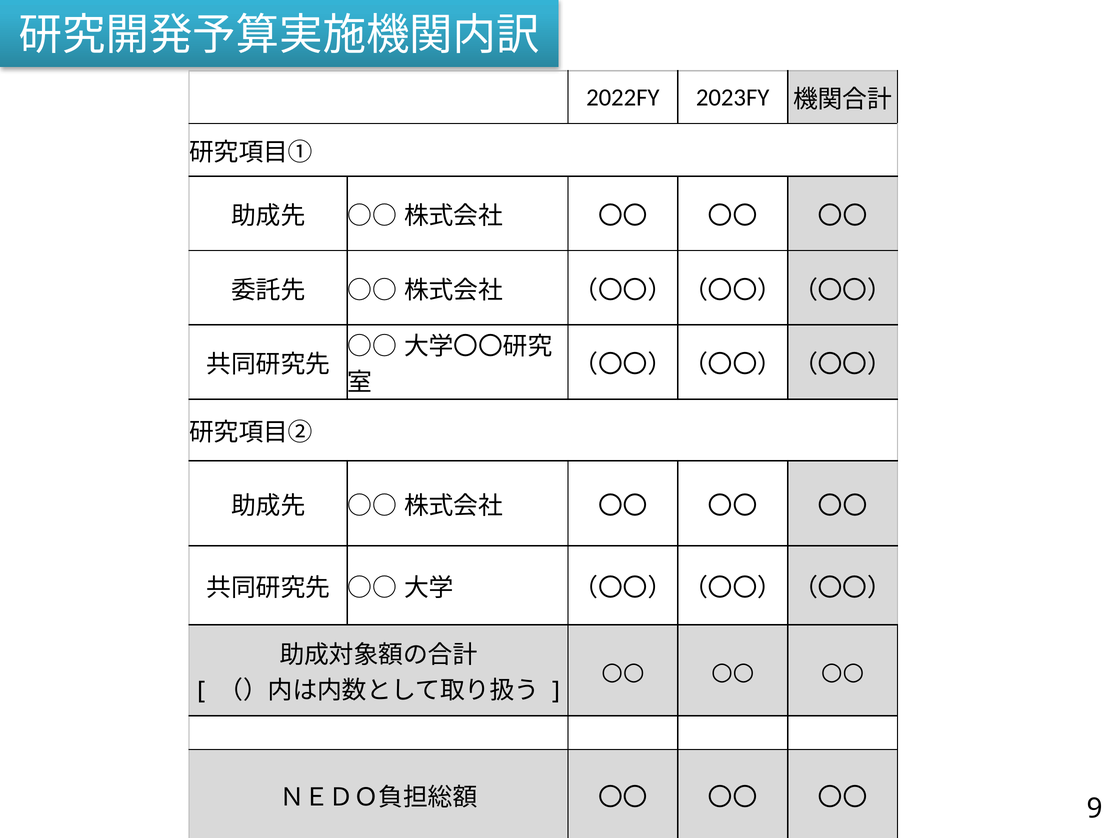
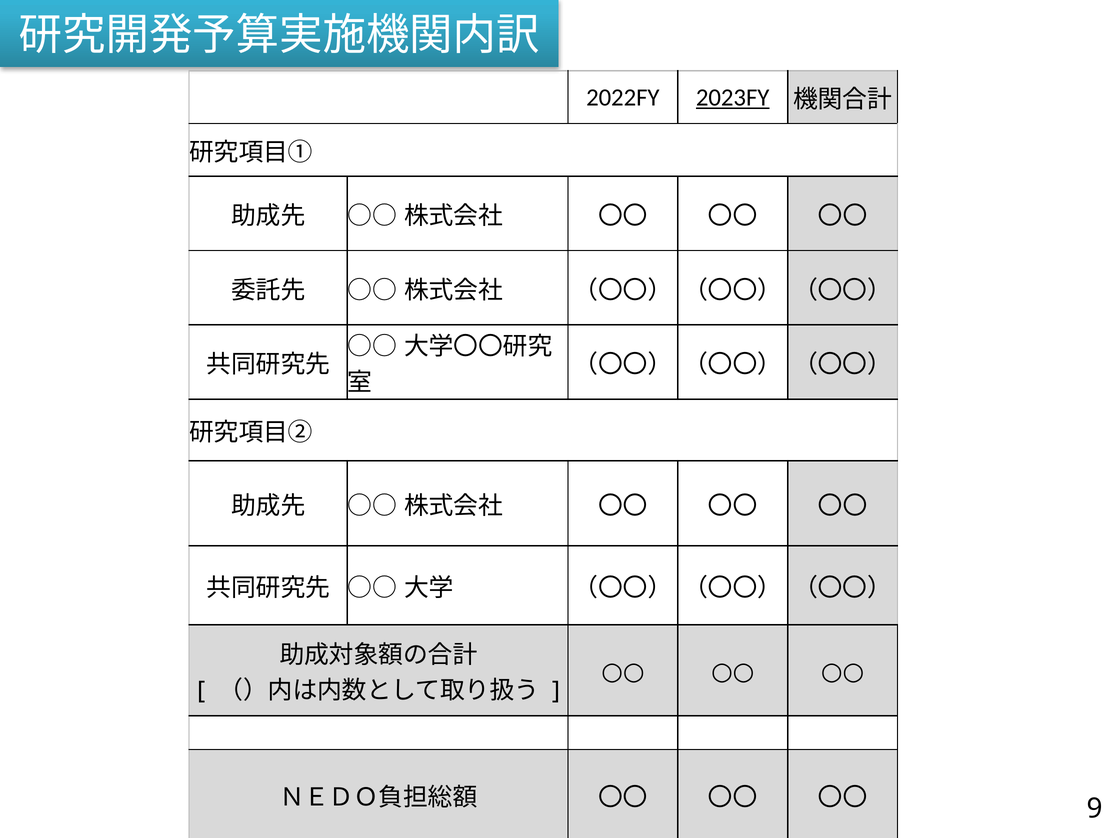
2023FY underline: none -> present (733, 97)
